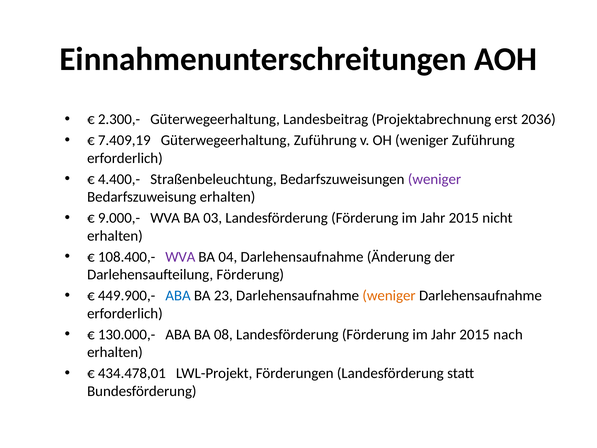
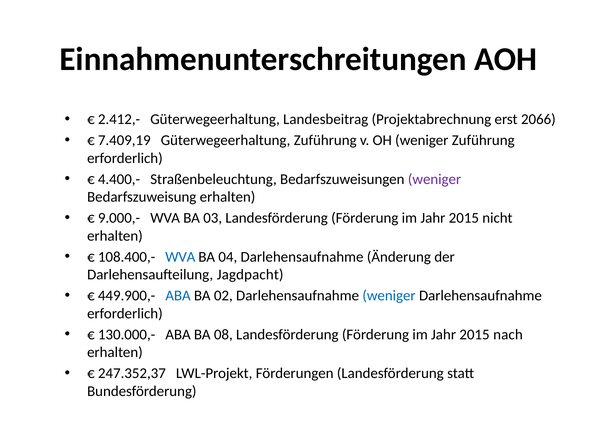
2.300,-: 2.300,- -> 2.412,- (119, 119)
2036: 2036 -> 2066 (538, 119)
WVA colour: purple -> blue (180, 257)
Darlehensaufteilung Förderung: Förderung -> Jagdpacht (250, 275)
23: 23 -> 02 (223, 295)
weniger colour: orange -> blue (389, 295)
434.478,01: 434.478,01 -> 247.352,37 (132, 373)
